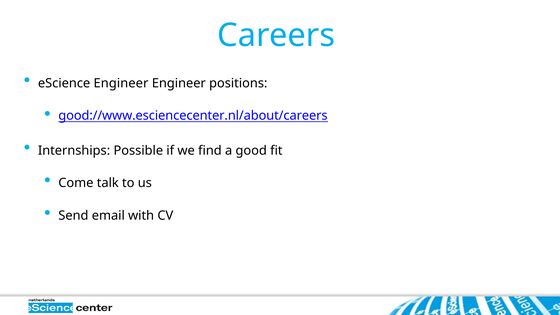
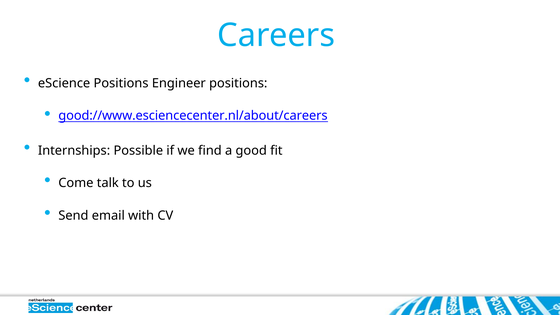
eScience Engineer: Engineer -> Positions (121, 83)
